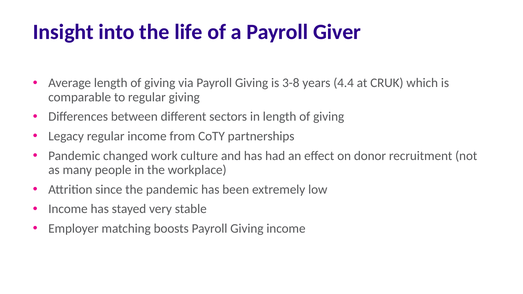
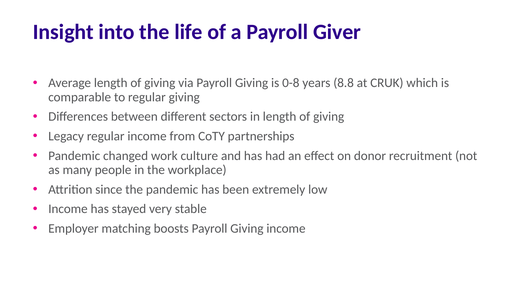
3-8: 3-8 -> 0-8 (291, 83)
4.4: 4.4 -> 8.8 (344, 83)
